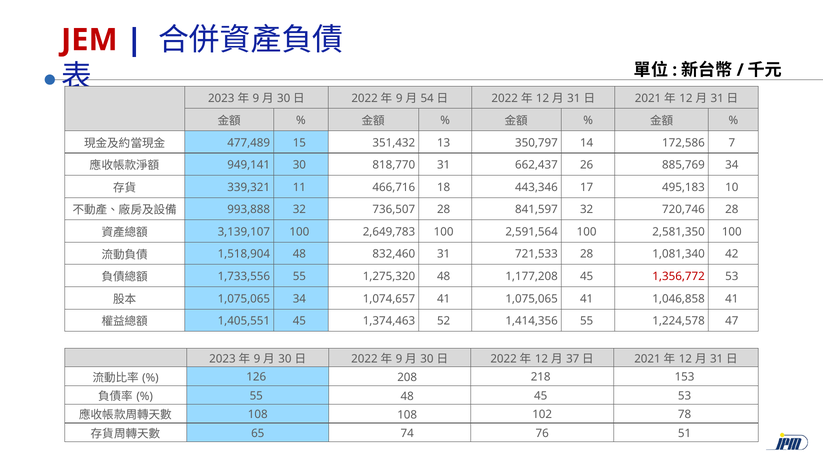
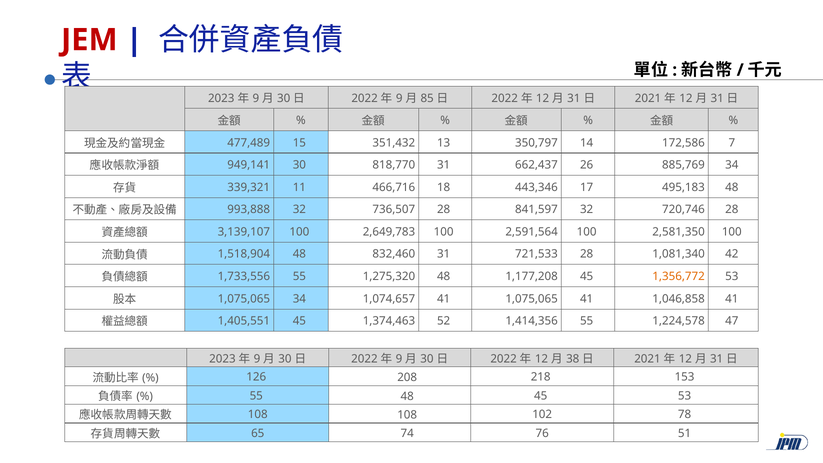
54: 54 -> 85 (427, 99)
495,183 10: 10 -> 48 (732, 187)
1,356,772 colour: red -> orange (679, 276)
37: 37 -> 38 (573, 359)
